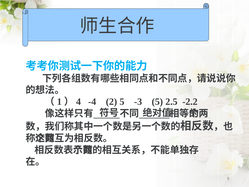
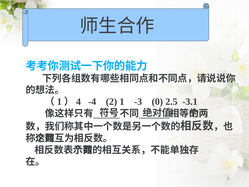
2 5: 5 -> 1 (122, 102)
-3 5: 5 -> 0 (157, 102)
-2.2: -2.2 -> -3.1 (190, 102)
